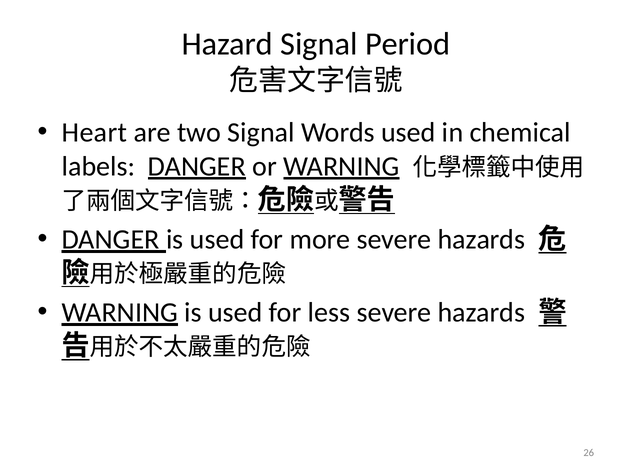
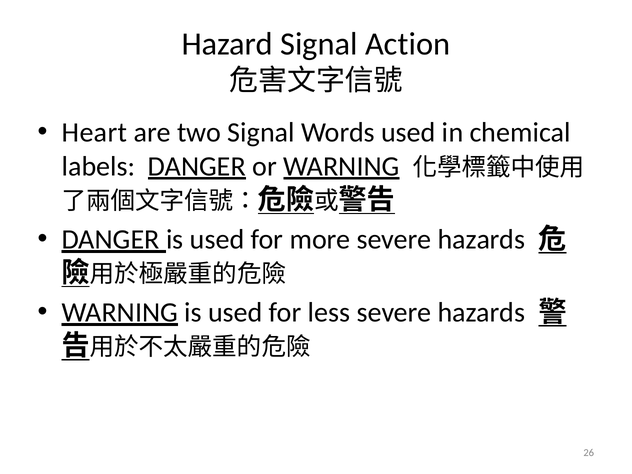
Period: Period -> Action (408, 44)
